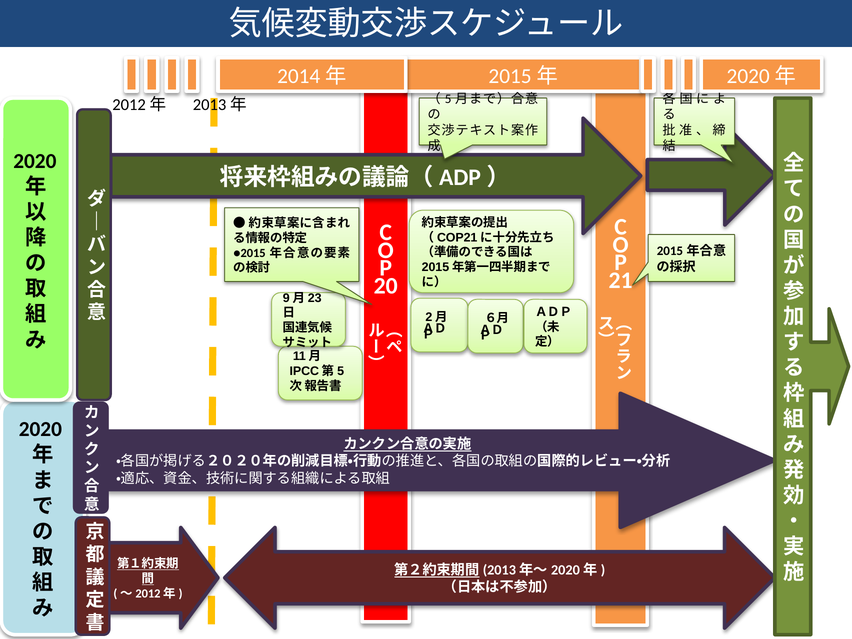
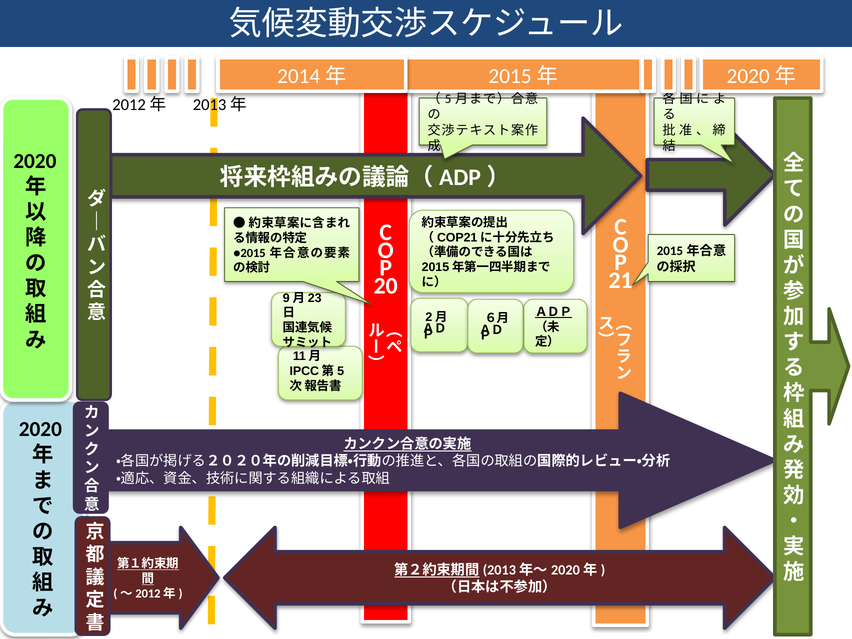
ＡＤＰ underline: none -> present (554, 312)
